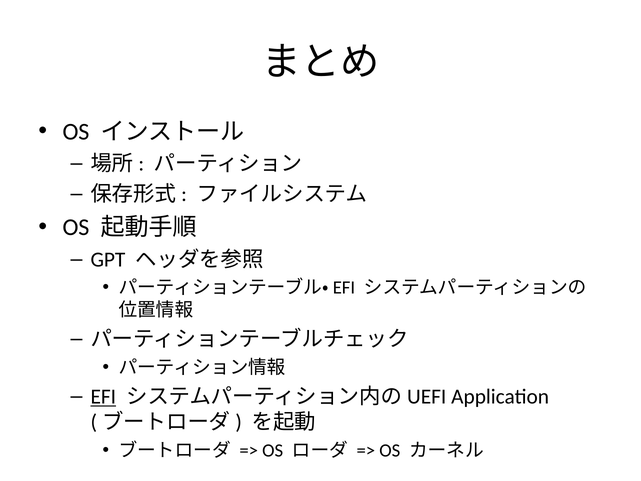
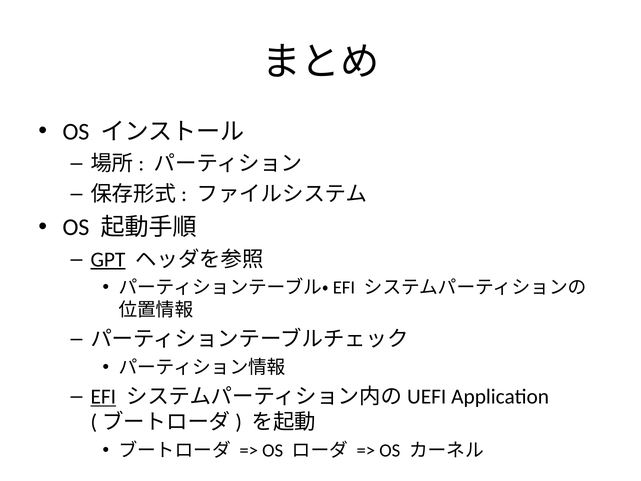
GPT underline: none -> present (108, 259)
